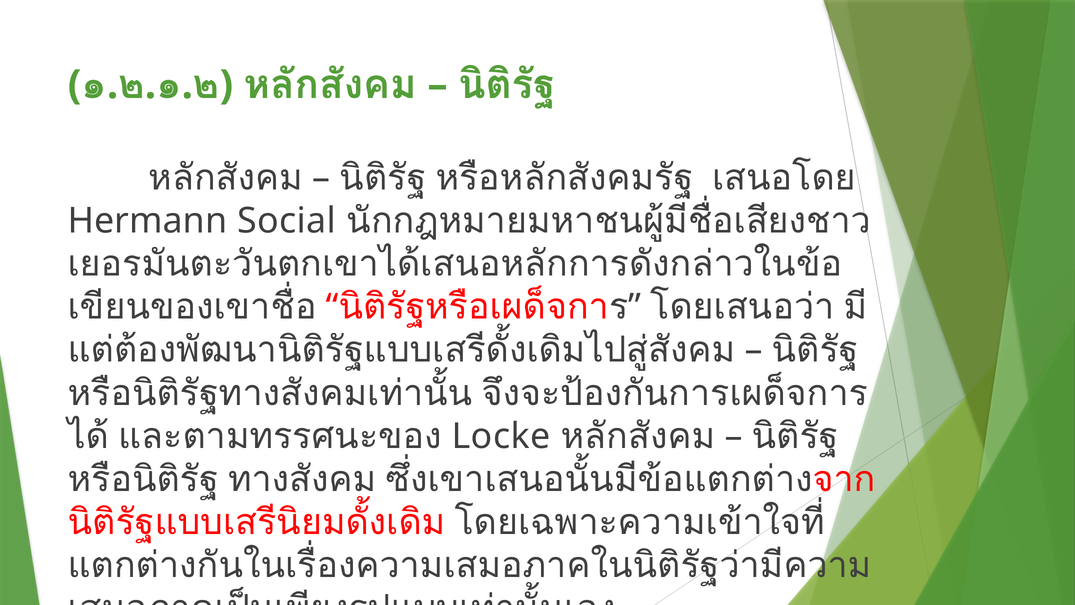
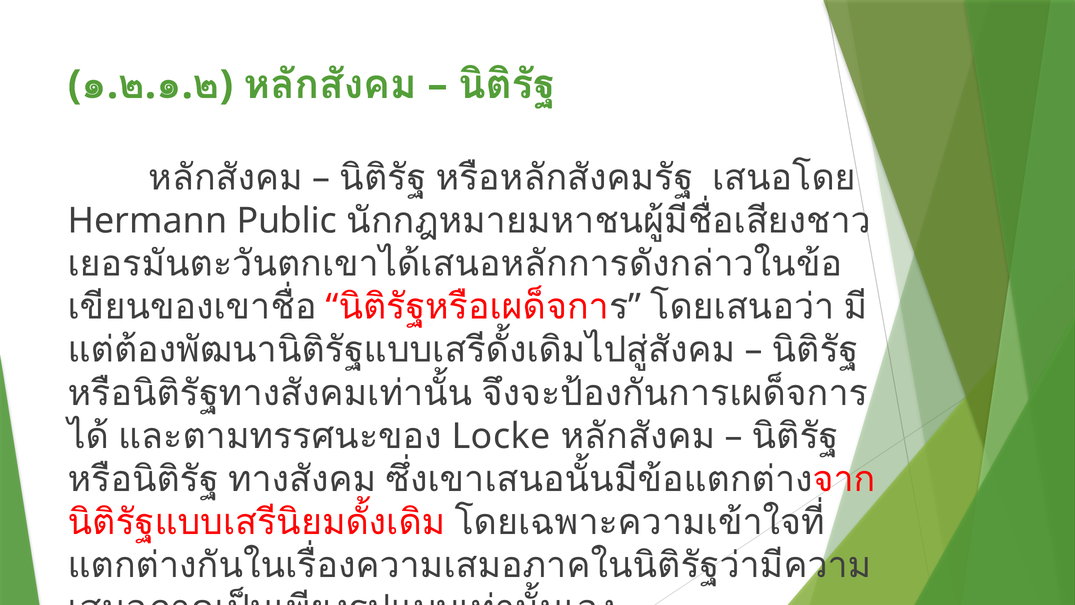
Social: Social -> Public (287, 221)
